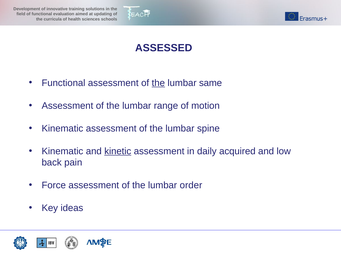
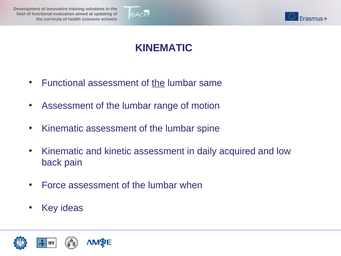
ASSESSED: ASSESSED -> KINEMATIC (164, 48)
kinetic underline: present -> none (118, 151)
order: order -> when (191, 185)
